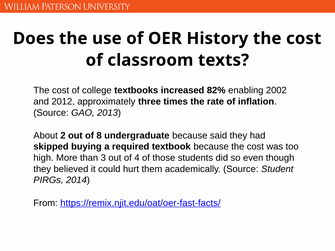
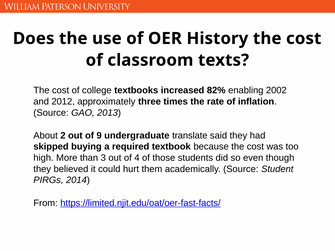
8: 8 -> 9 (99, 136)
undergraduate because: because -> translate (190, 136)
https://remix.njit.edu/oat/oer-fast-facts/: https://remix.njit.edu/oat/oer-fast-facts/ -> https://limited.njit.edu/oat/oer-fast-facts/ (140, 203)
